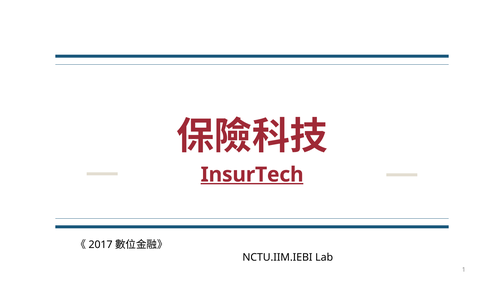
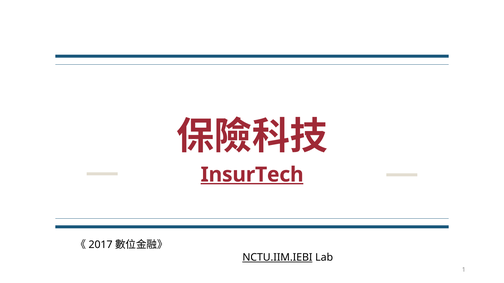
NCTU.IIM.IEBI underline: none -> present (277, 258)
